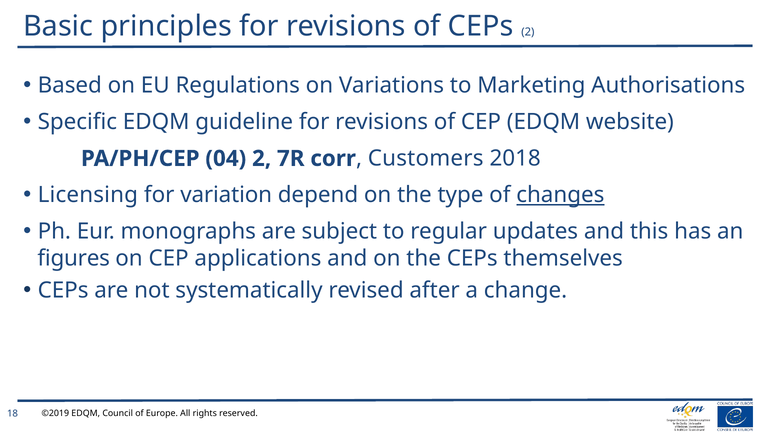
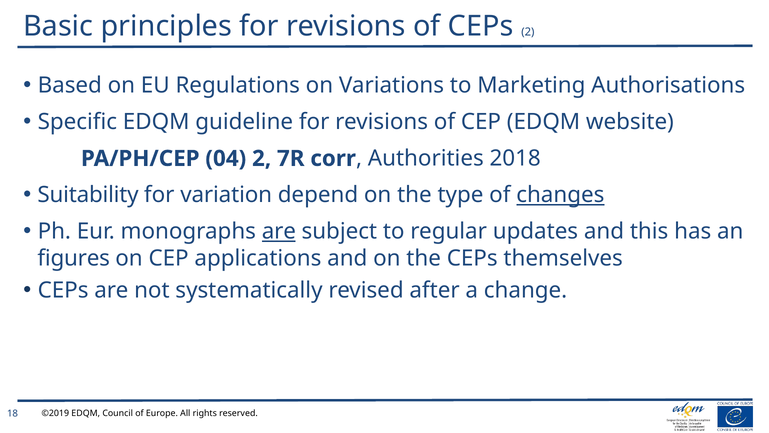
Customers: Customers -> Authorities (426, 158)
Licensing: Licensing -> Suitability (88, 195)
are underline: none -> present (279, 231)
